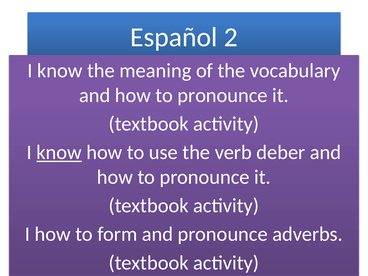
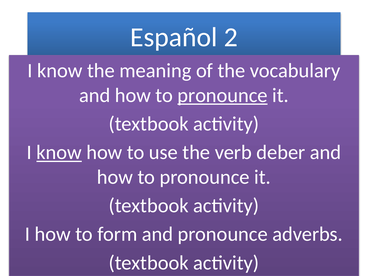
pronounce underline: none -> present (223, 95)
